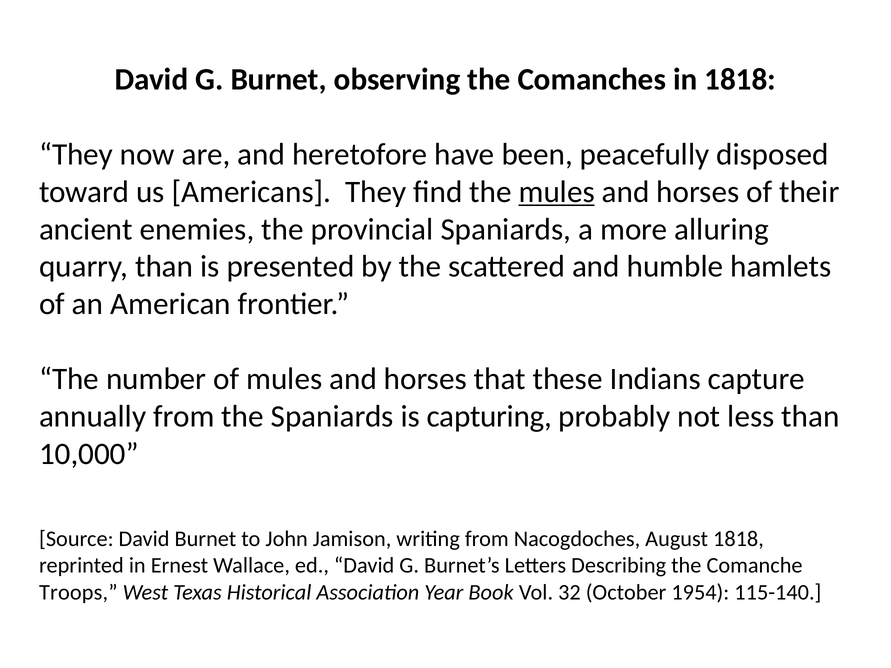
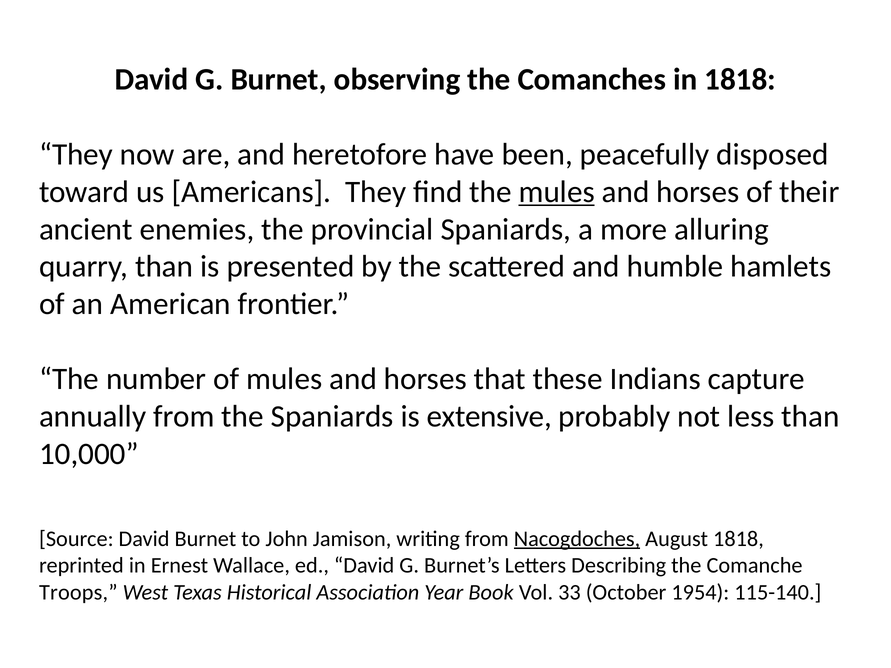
capturing: capturing -> extensive (489, 417)
Nacogdoches underline: none -> present (577, 539)
32: 32 -> 33 (569, 592)
